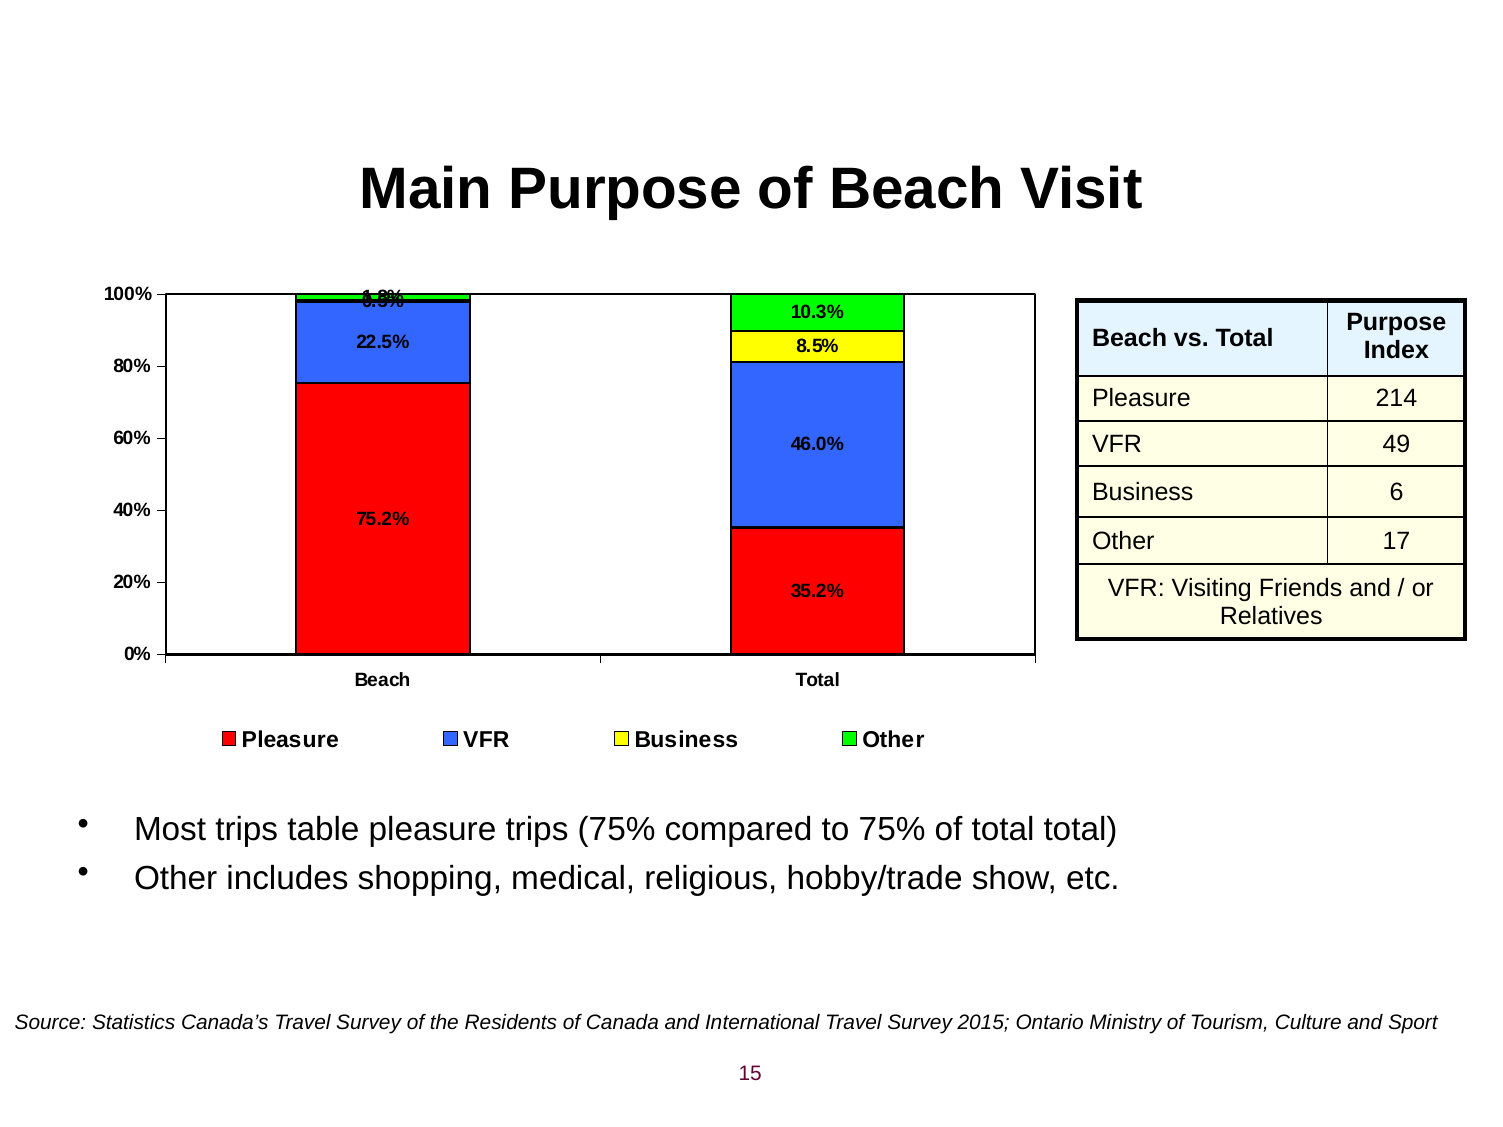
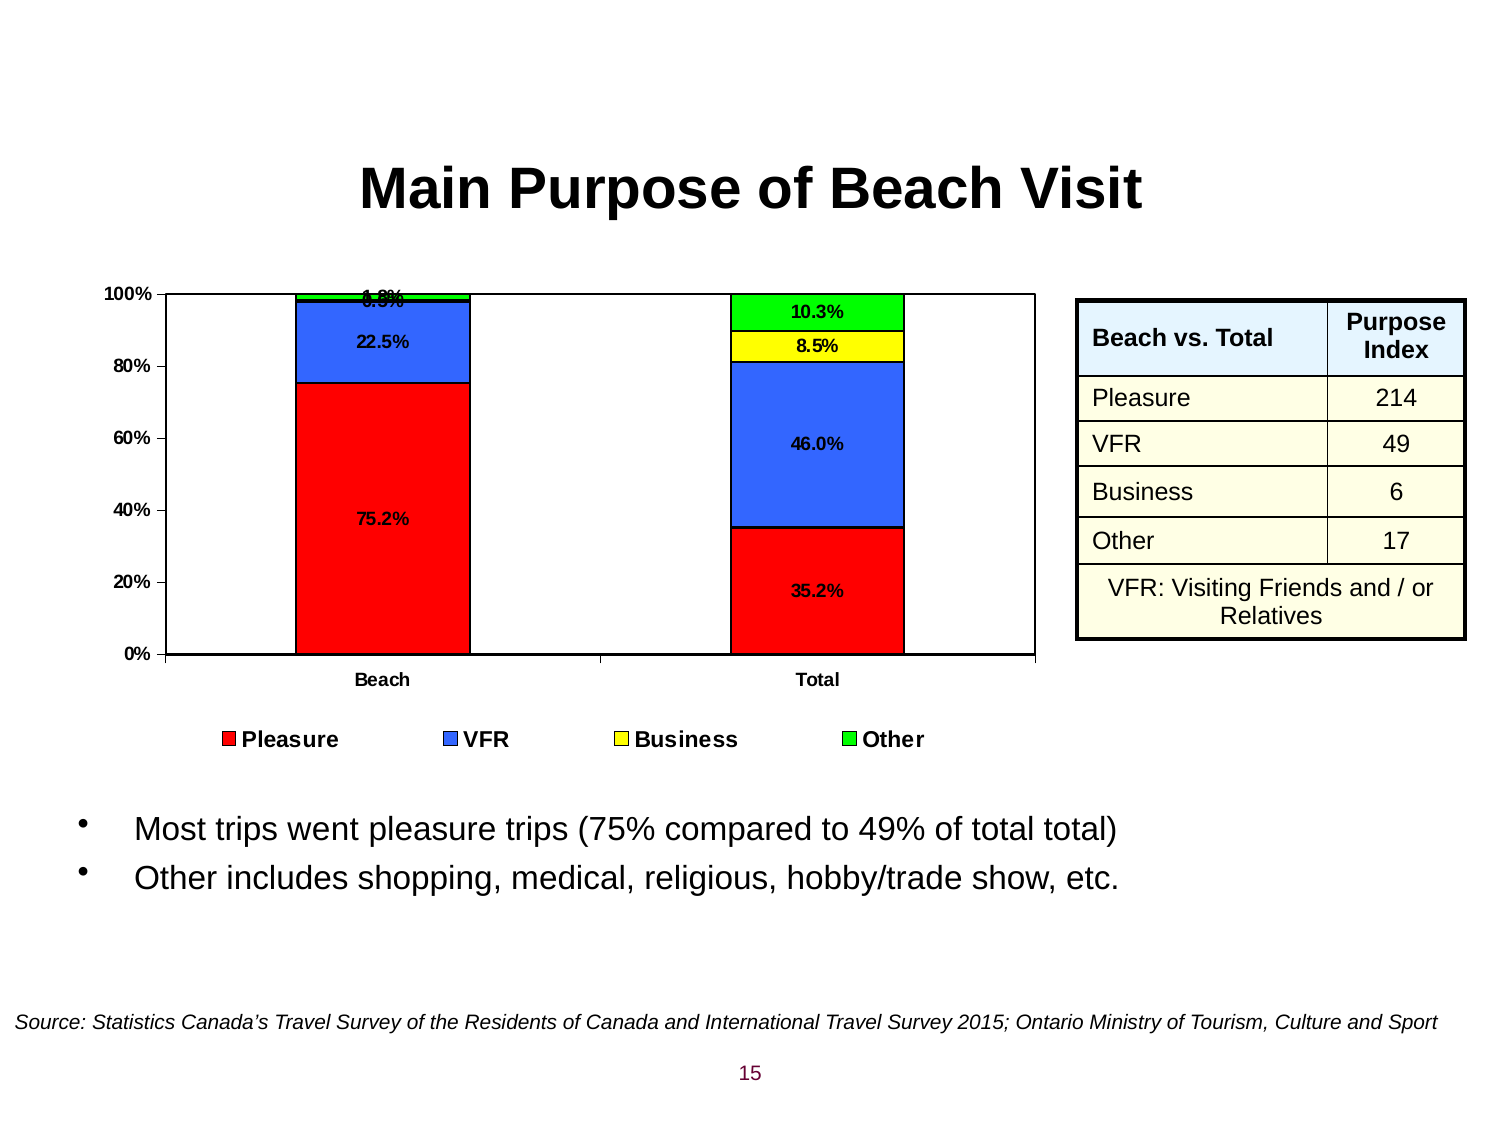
table: table -> went (323, 830)
to 75%: 75% -> 49% (892, 830)
